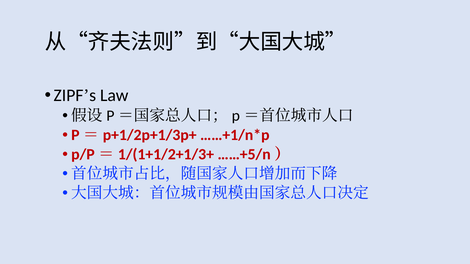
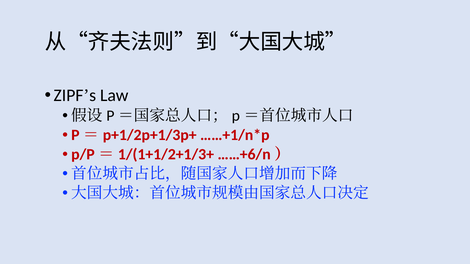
……+5/n: ……+5/n -> ……+6/n (244, 155)
